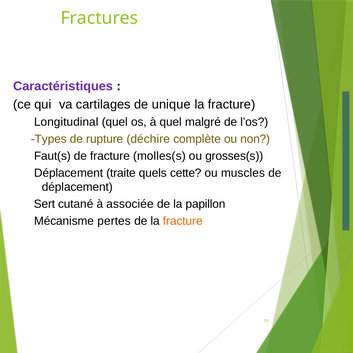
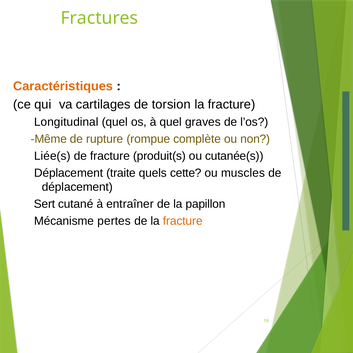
Caractéristiques colour: purple -> orange (63, 86)
unique: unique -> torsion (171, 105)
malgré: malgré -> graves (203, 122)
Types: Types -> Même (49, 139)
déchire: déchire -> rompue (148, 139)
Faut(s: Faut(s -> Liée(s (52, 156)
molles(s: molles(s -> produit(s (159, 156)
grosses(s: grosses(s -> cutanée(s (234, 156)
associée: associée -> entraîner (130, 204)
